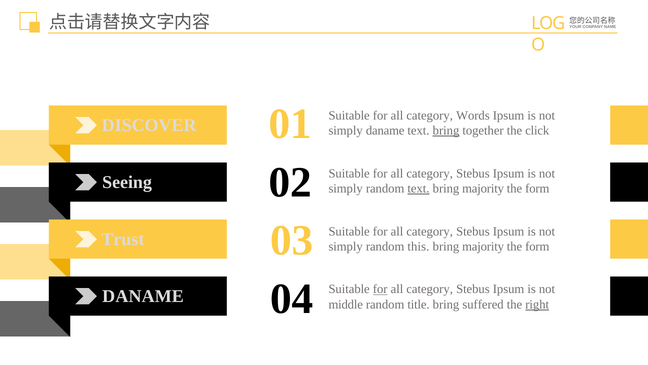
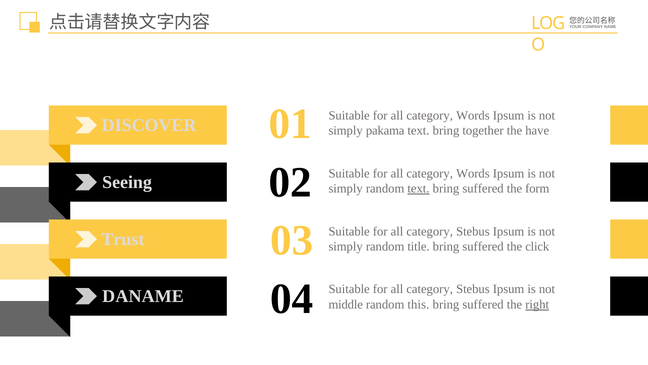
simply daname: daname -> pakama (385, 130)
bring underline: present -> none (446, 130)
click: click -> have (537, 130)
Stebus: Stebus -> Words (473, 173)
majority: majority -> suffered (483, 188)
this: this -> title (419, 246)
majority: majority -> suffered (483, 246)
form: form -> click (537, 246)
for underline: present -> none (380, 289)
title: title -> this (418, 304)
